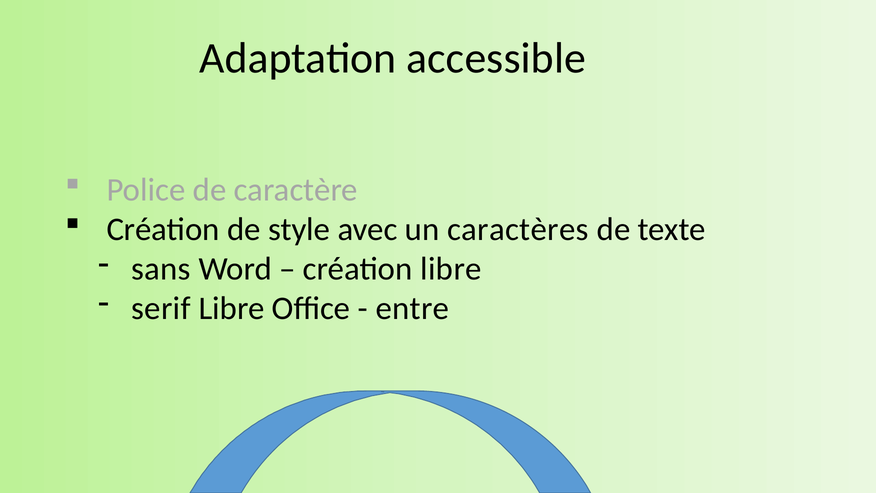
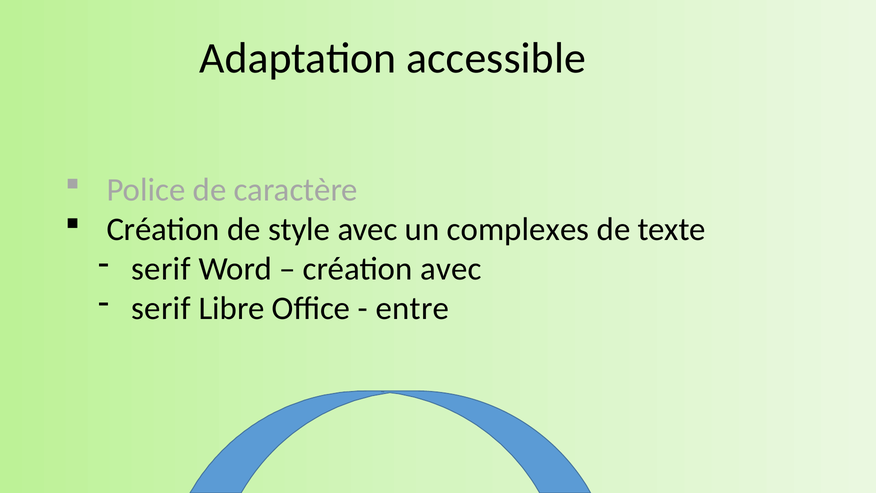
caractères: caractères -> complexes (518, 229)
sans: sans -> serif (161, 269)
création libre: libre -> avec (451, 269)
